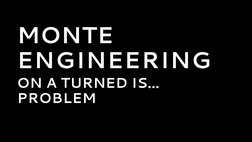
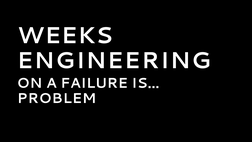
MONTE: MONTE -> WEEKS (65, 36)
TURNED: TURNED -> FAILURE (94, 83)
